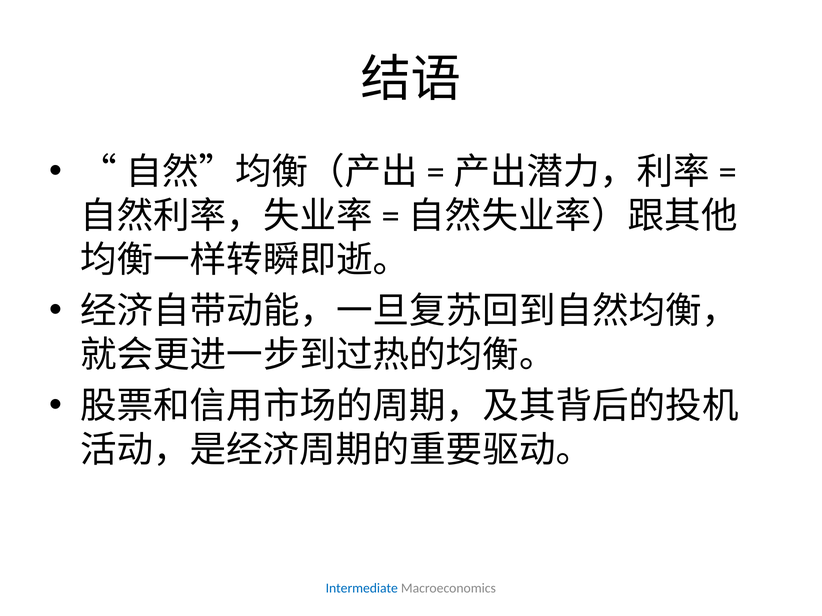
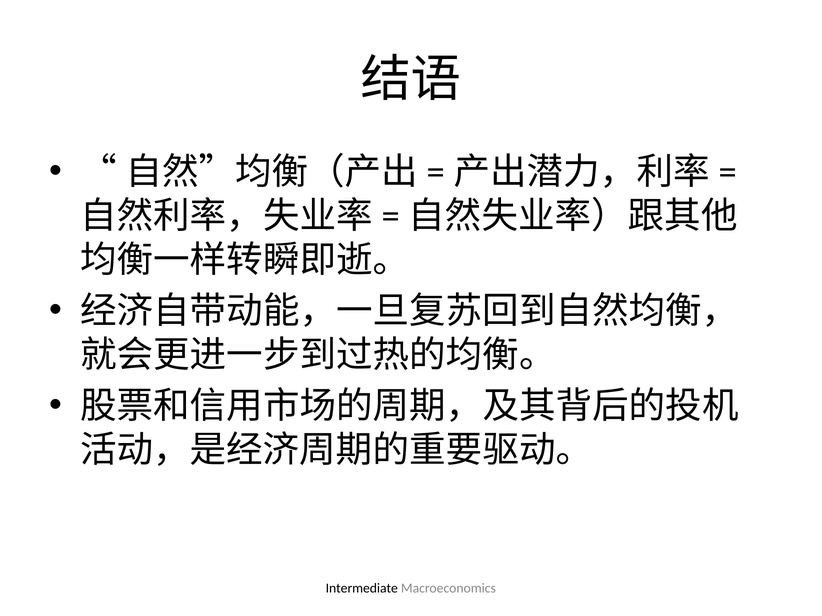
Intermediate colour: blue -> black (362, 589)
